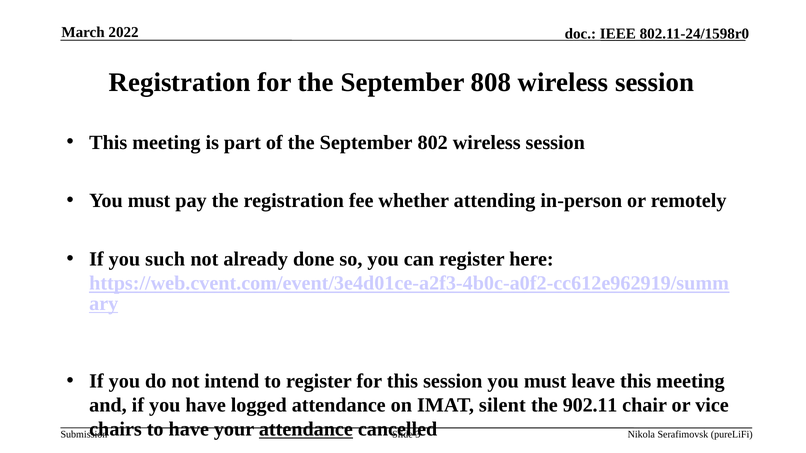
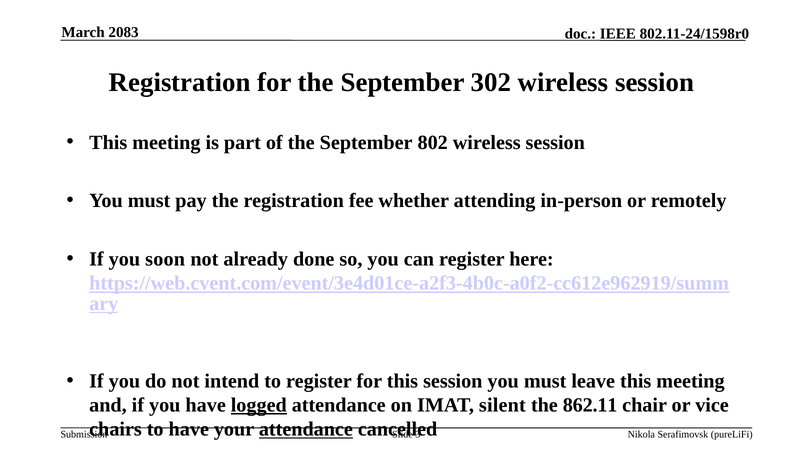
2022: 2022 -> 2083 (124, 32)
808: 808 -> 302 (491, 82)
such: such -> soon (165, 259)
logged underline: none -> present (259, 405)
902.11: 902.11 -> 862.11 (590, 405)
